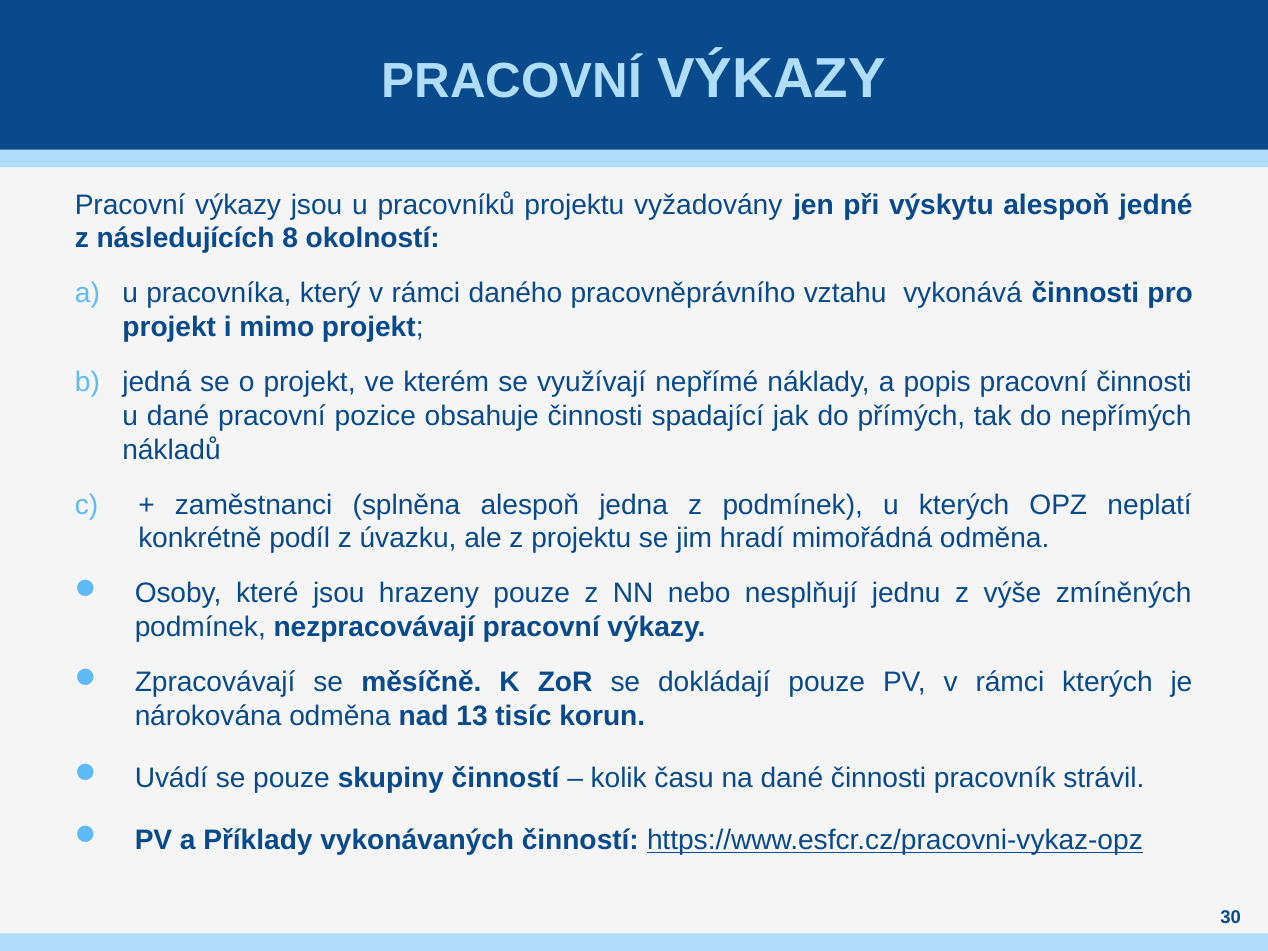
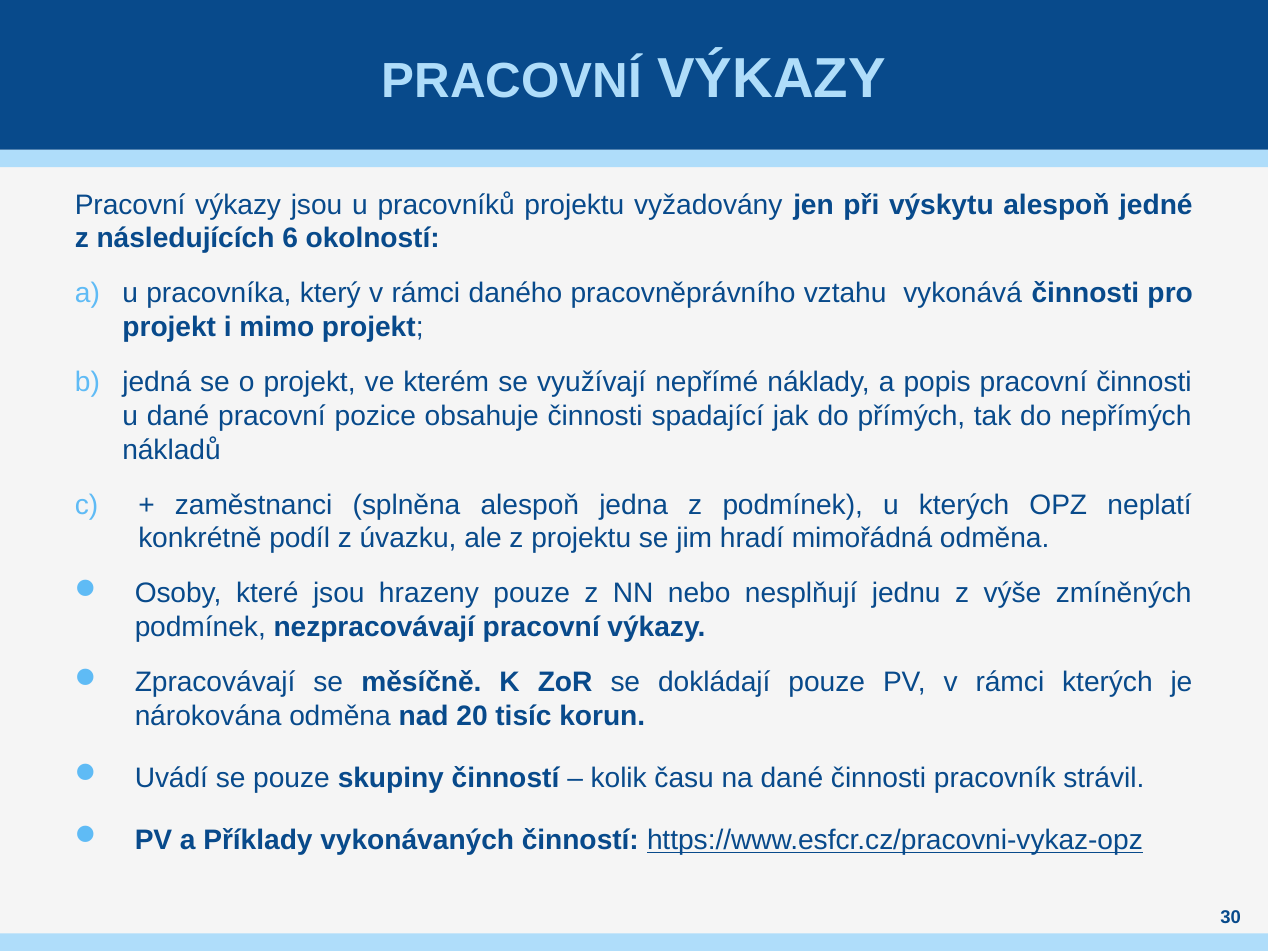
8: 8 -> 6 (290, 239)
13: 13 -> 20 (472, 716)
